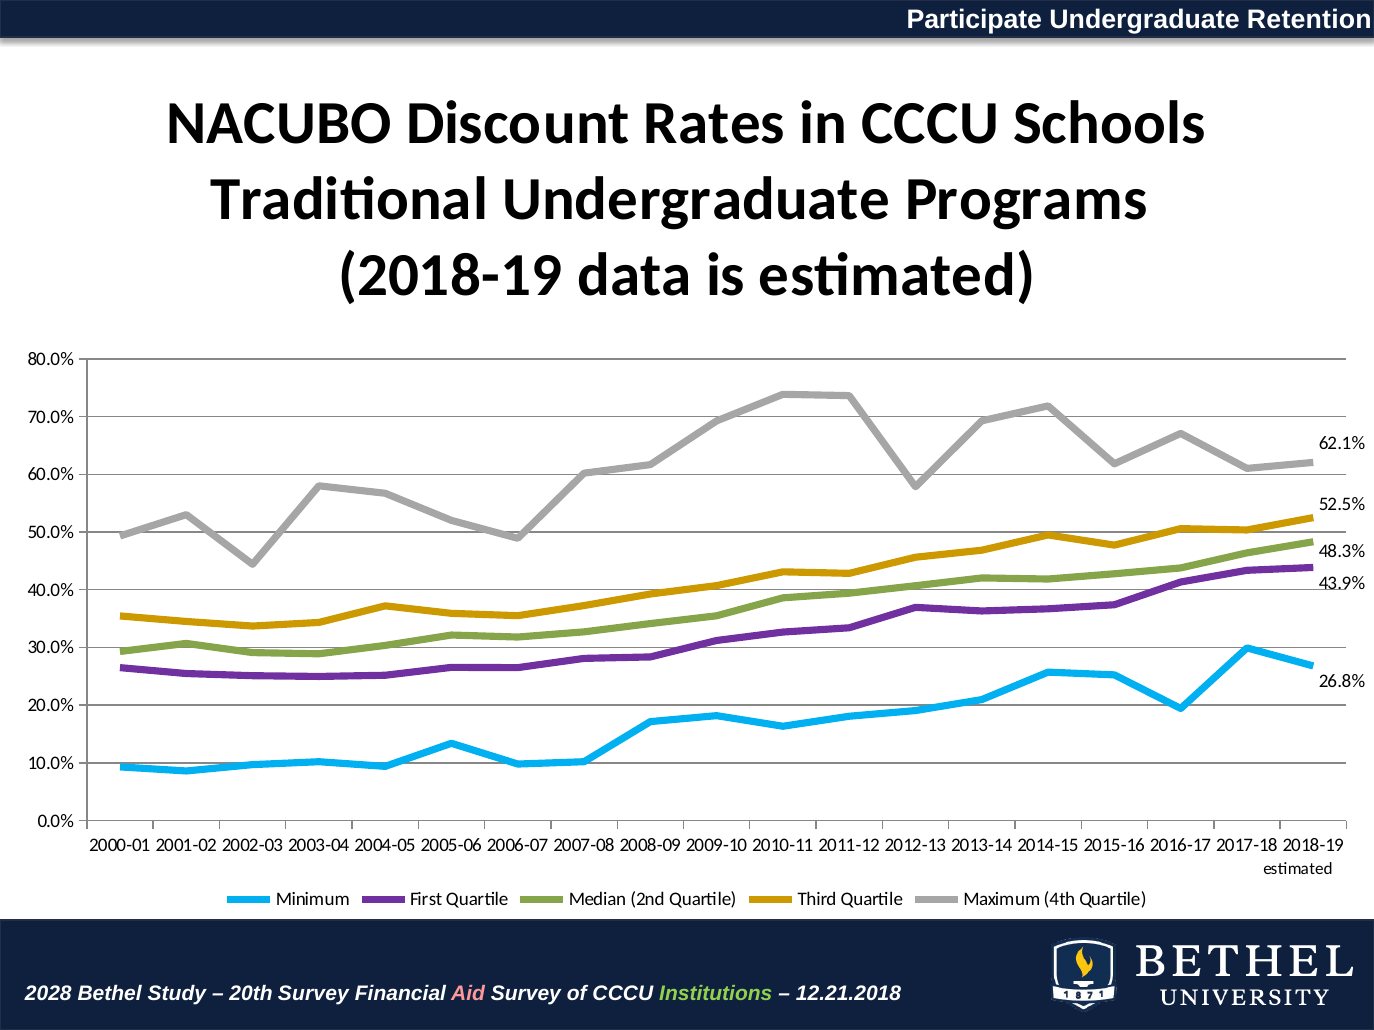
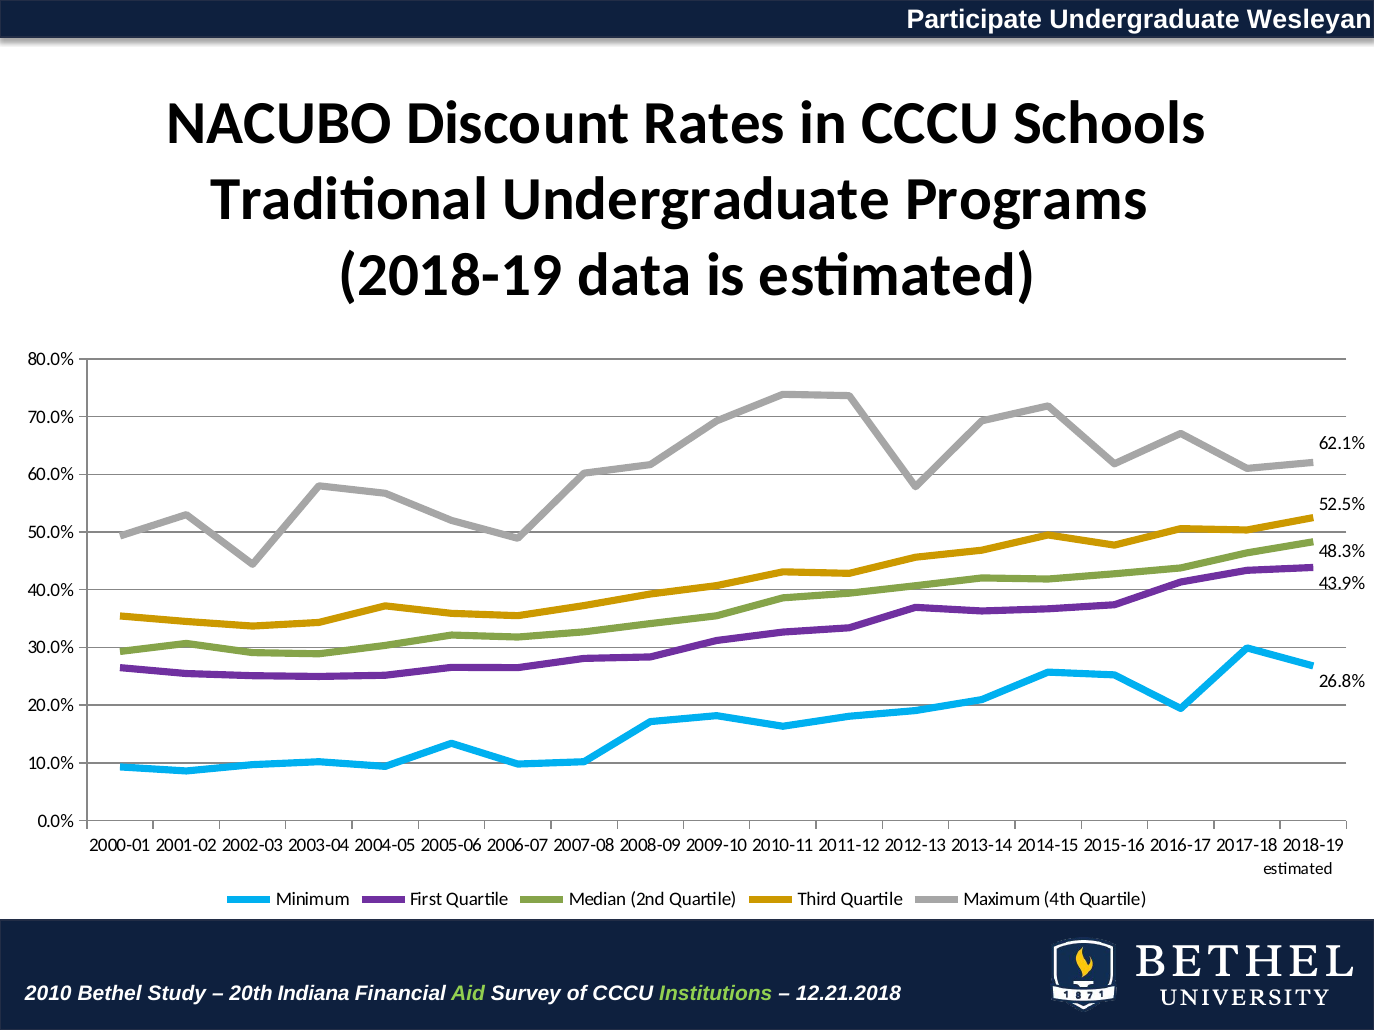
Retention: Retention -> Wesleyan (1309, 20)
2028: 2028 -> 2010 (48, 994)
20th Survey: Survey -> Indiana (314, 994)
Aid colour: pink -> light green (468, 994)
